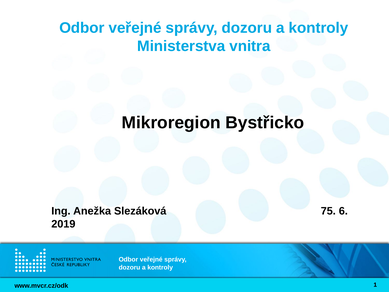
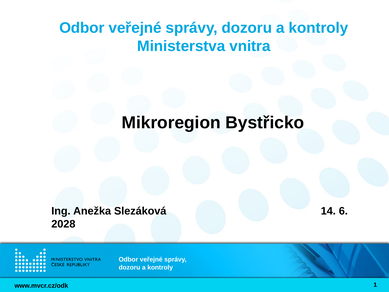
75: 75 -> 14 (328, 211)
2019: 2019 -> 2028 (63, 224)
